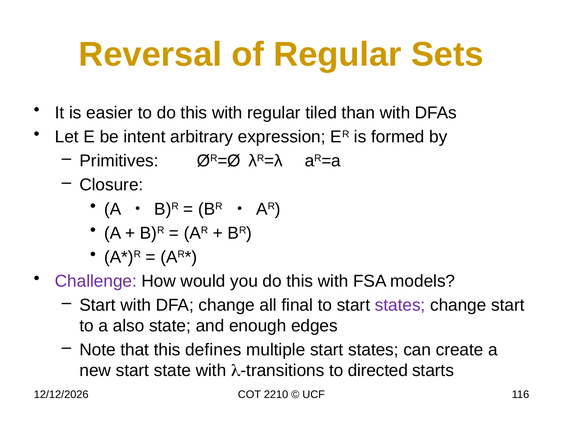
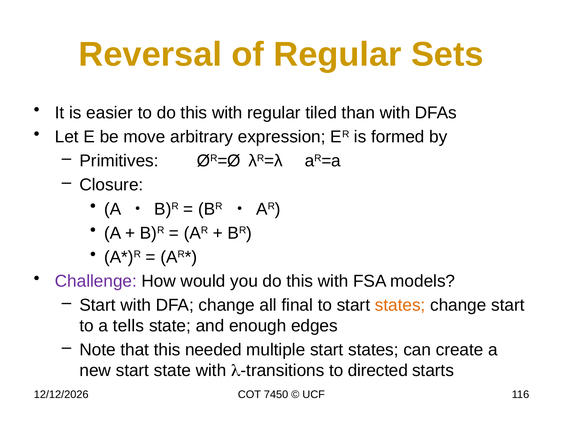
intent: intent -> move (144, 137)
states colour: purple -> orange (400, 305)
also: also -> tells (129, 326)
defines: defines -> needed (213, 350)
2210: 2210 -> 7450 (276, 395)
